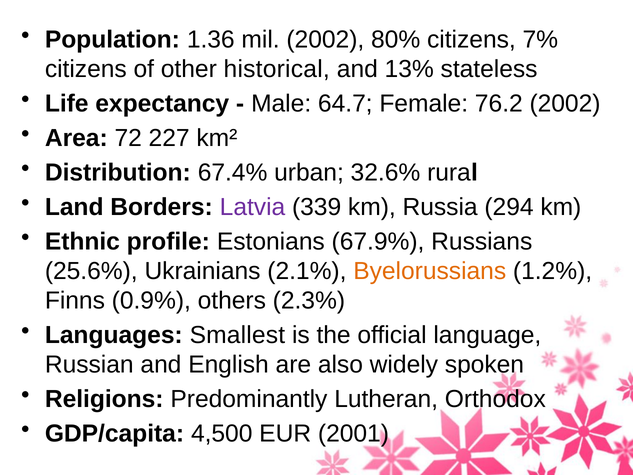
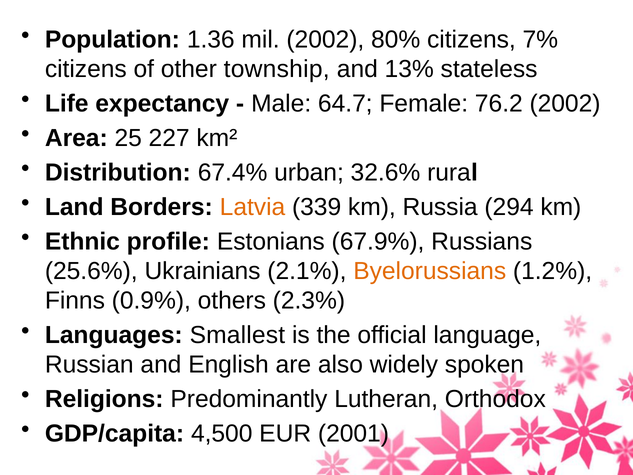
historical: historical -> township (277, 69)
72: 72 -> 25 (128, 138)
Latvia colour: purple -> orange (253, 207)
